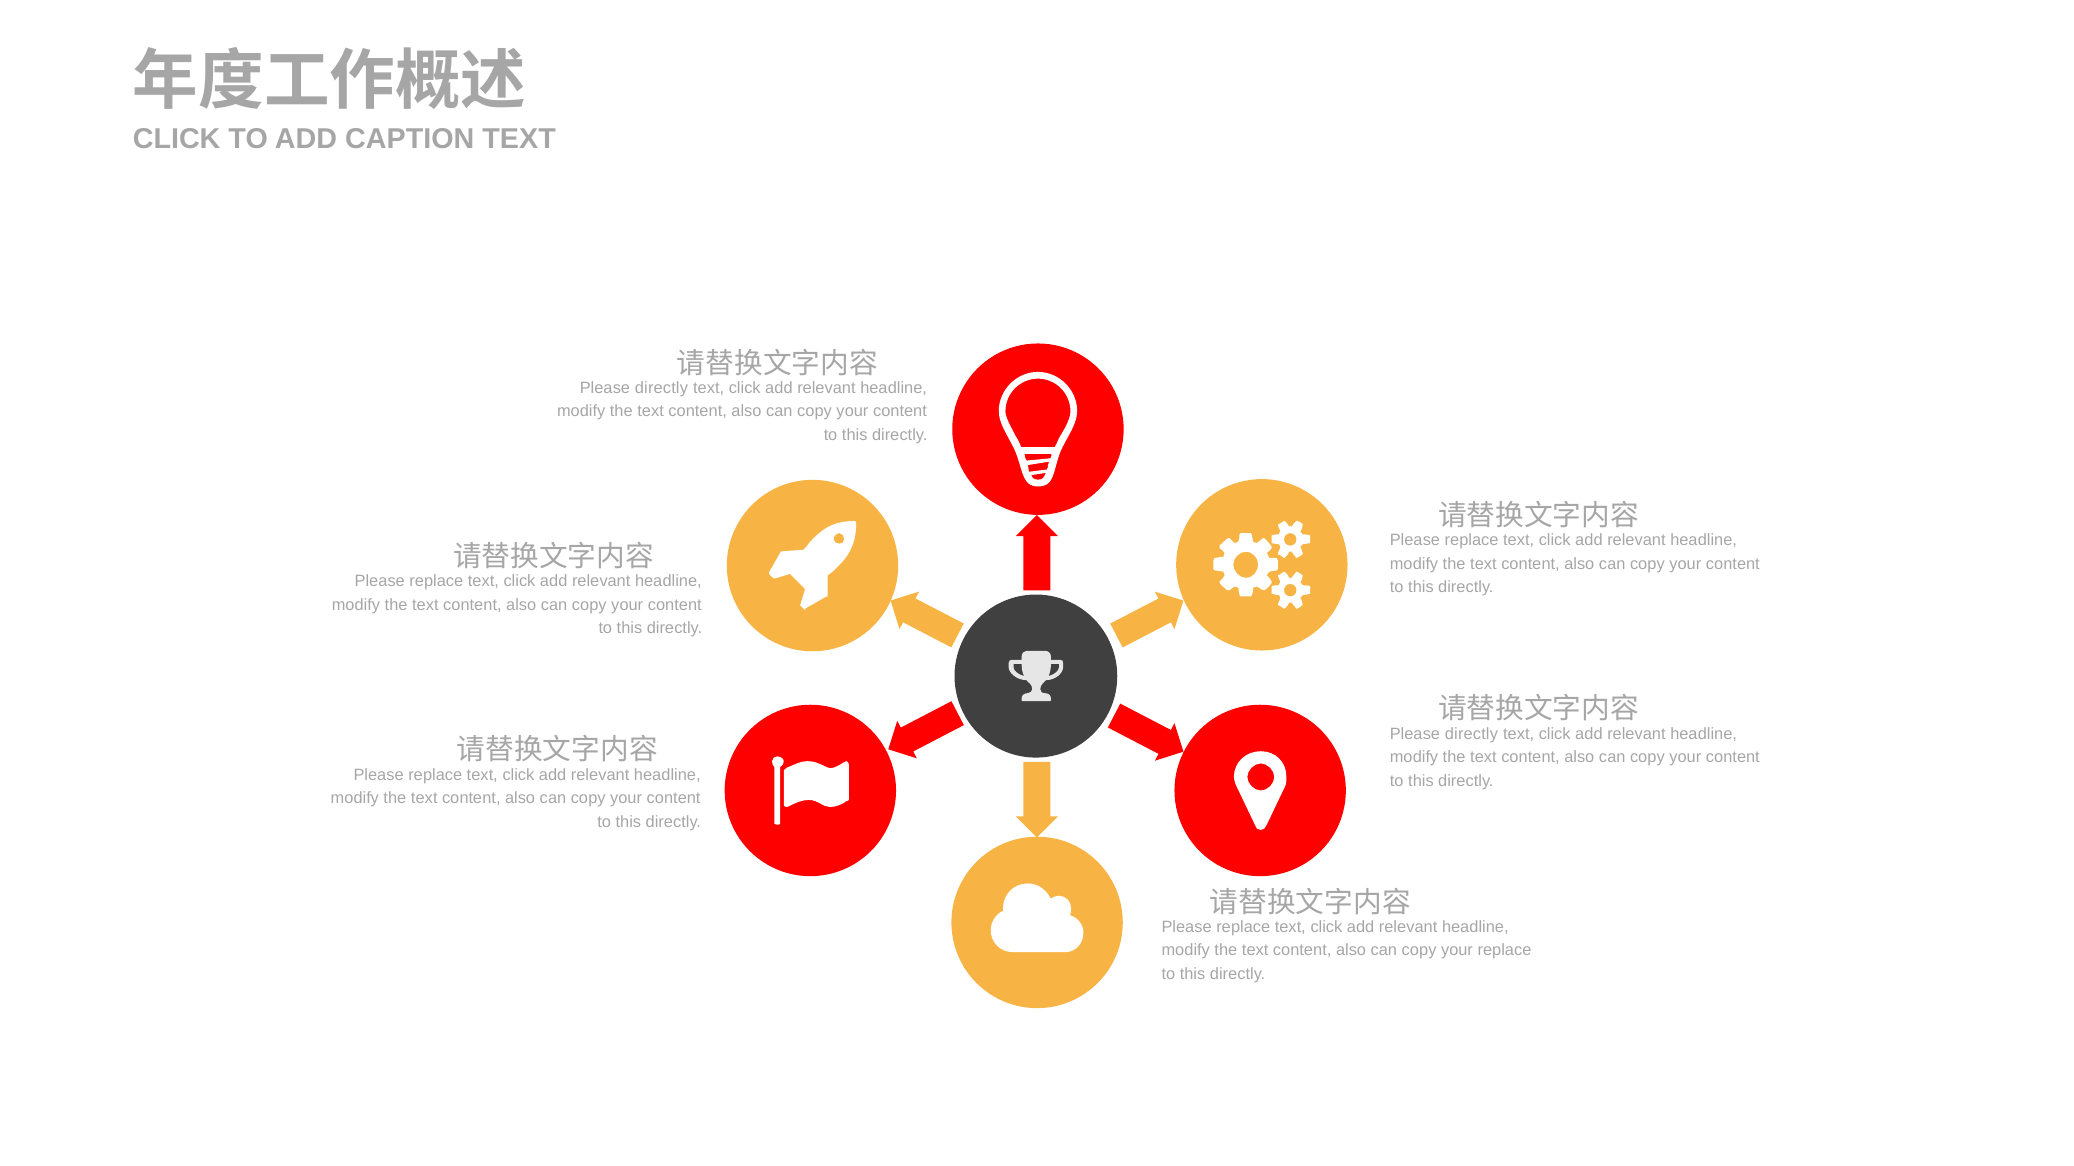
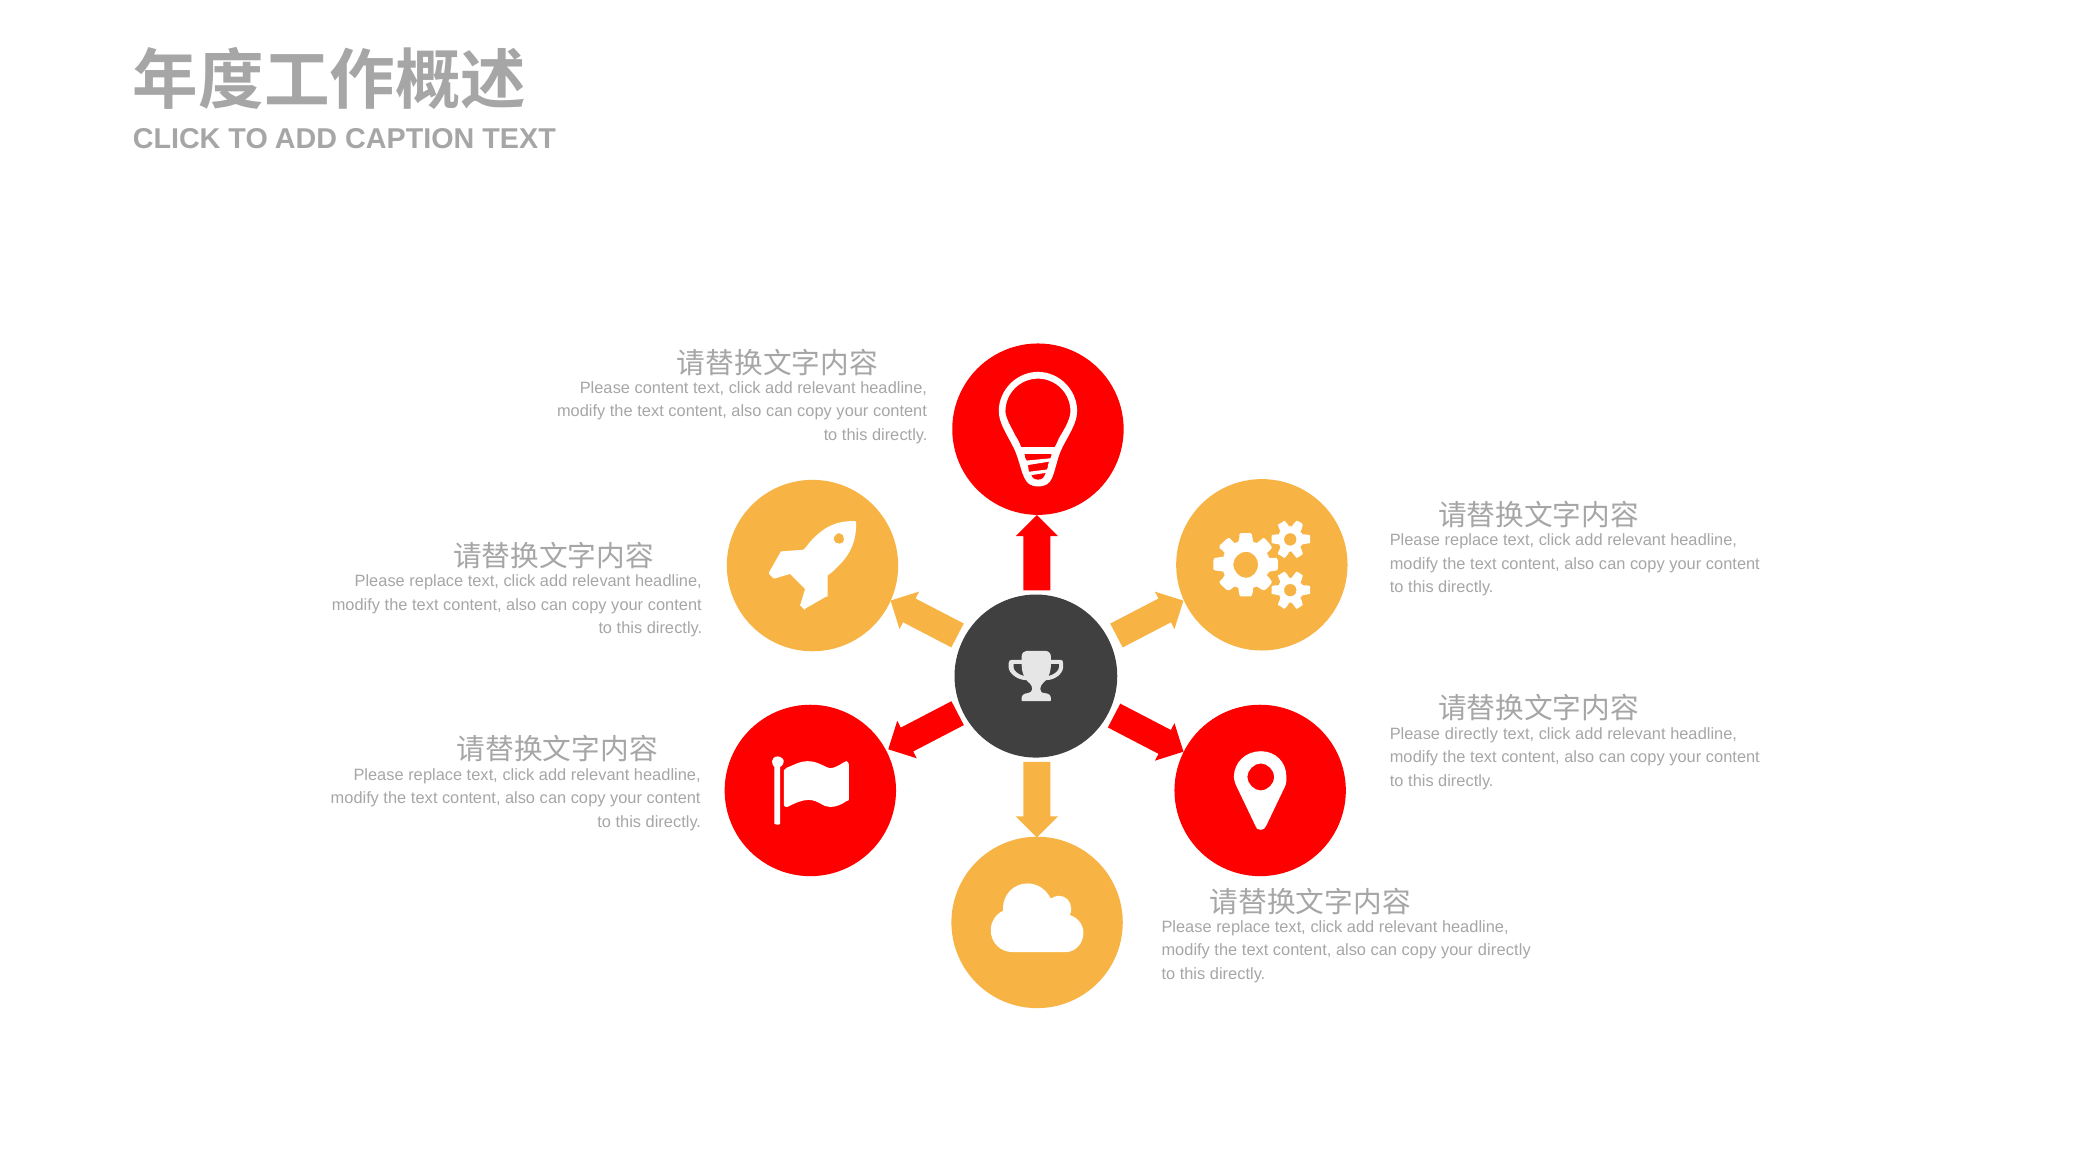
directly: directly -> content (662, 388)
your replace: replace -> directly (1504, 951)
